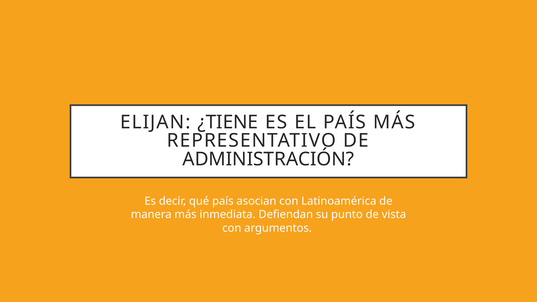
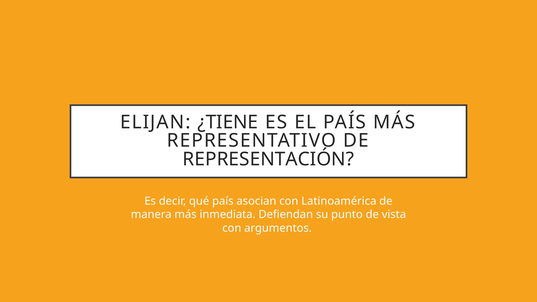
ADMINISTRACIÓN: ADMINISTRACIÓN -> REPRESENTACIÓN (268, 159)
